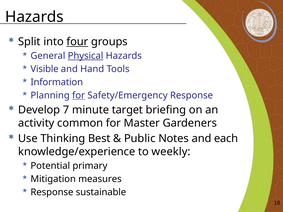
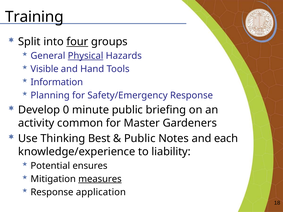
Hazards: Hazards -> Training (34, 17)
for underline: present -> none (79, 95)
7: 7 -> 0 (66, 110)
minute target: target -> public (127, 110)
weekly: weekly -> liability (171, 152)
primary: primary -> ensures (90, 166)
measures underline: none -> present (100, 179)
sustainable: sustainable -> application (101, 192)
